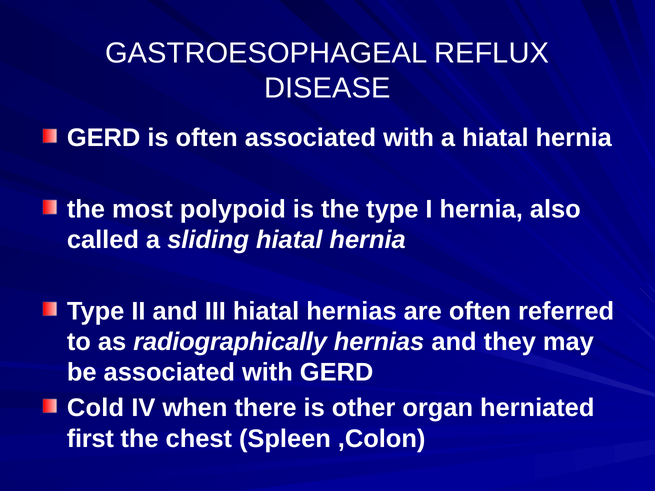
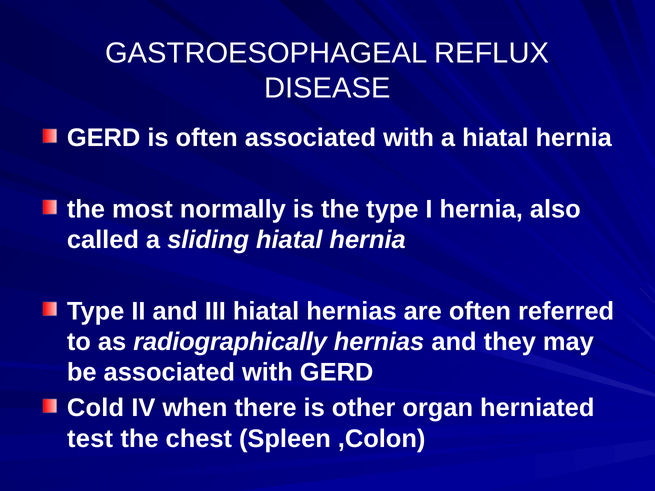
polypoid: polypoid -> normally (233, 209)
first: first -> test (90, 439)
